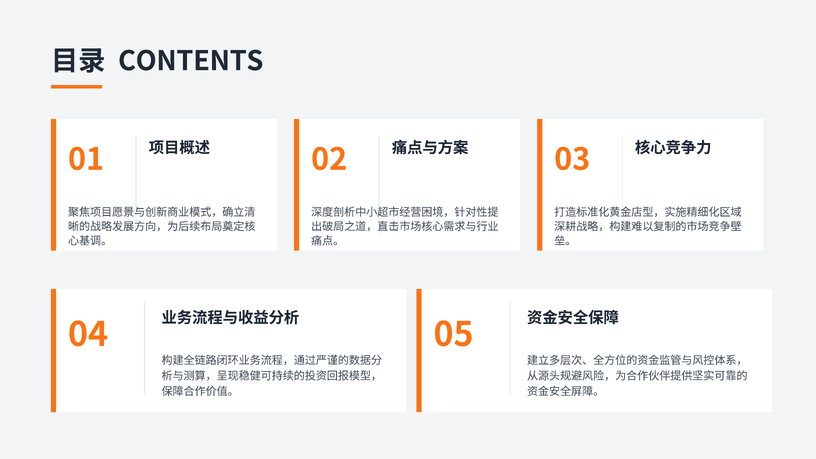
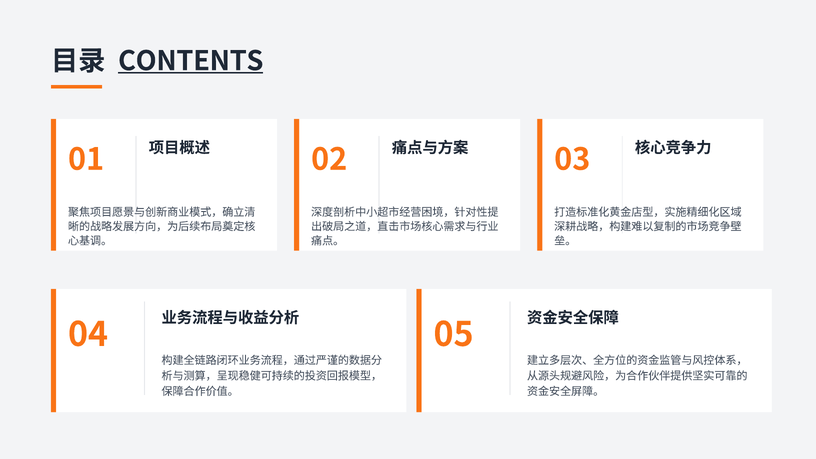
CONTENTS underline: none -> present (191, 61)
